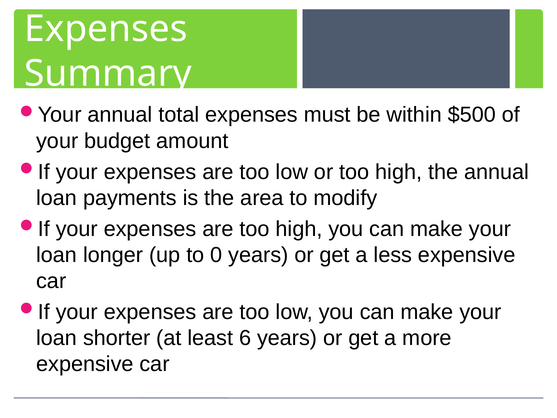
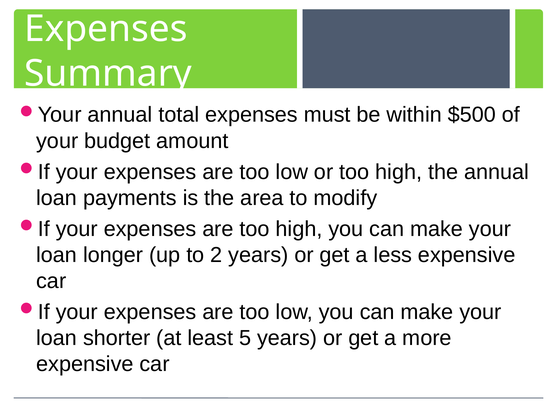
0: 0 -> 2 (216, 255)
6: 6 -> 5 (245, 338)
